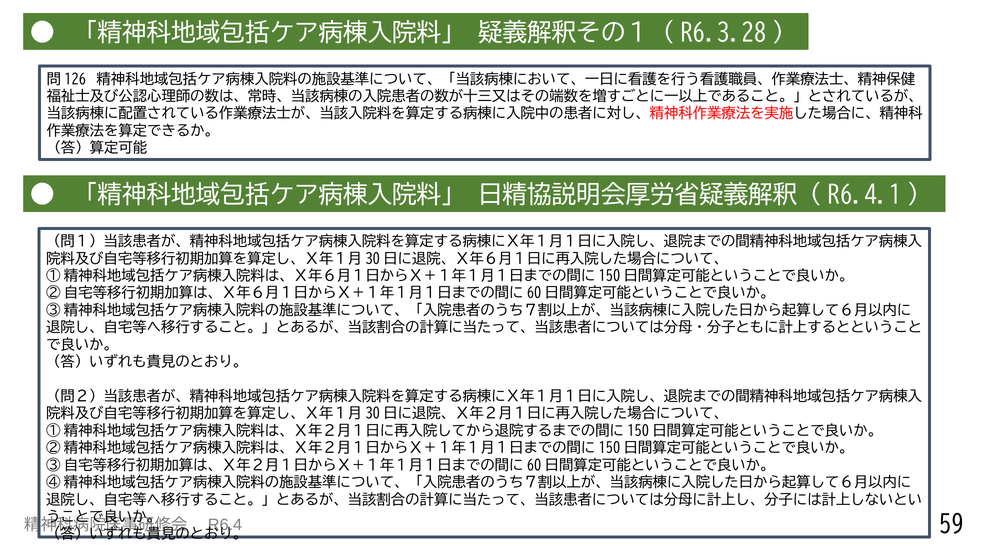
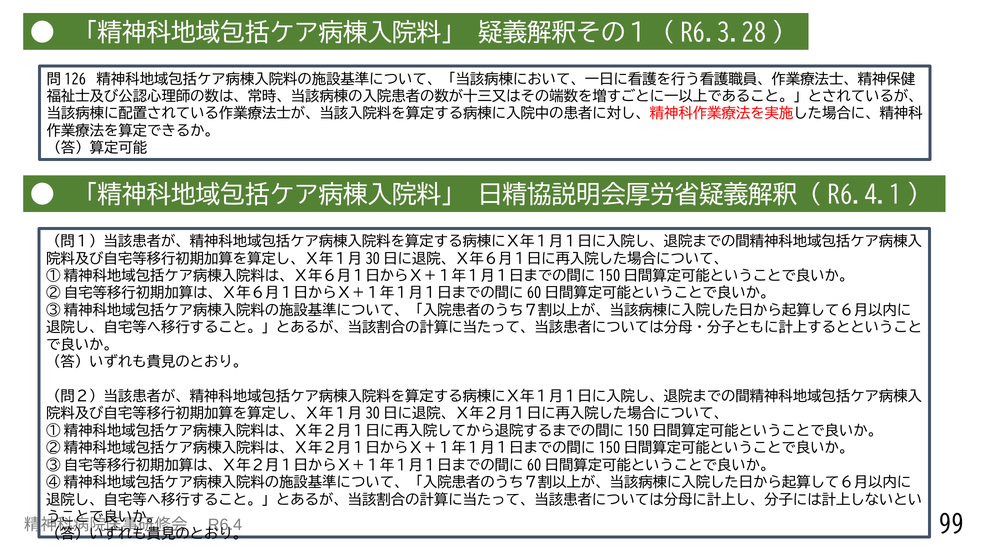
59: 59 -> 99 (952, 524)
